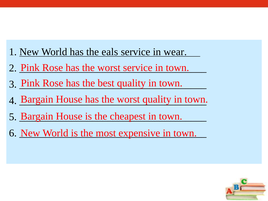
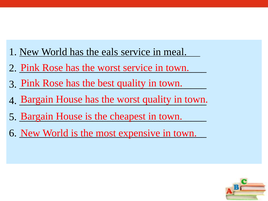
wear: wear -> meal (175, 52)
